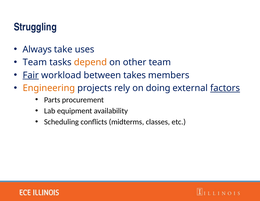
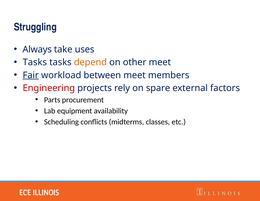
Team: Team -> Tasks (35, 62)
other team: team -> meet (160, 62)
between takes: takes -> meet (135, 75)
Engineering colour: orange -> red (49, 88)
doing: doing -> spare (158, 88)
factors underline: present -> none (225, 88)
